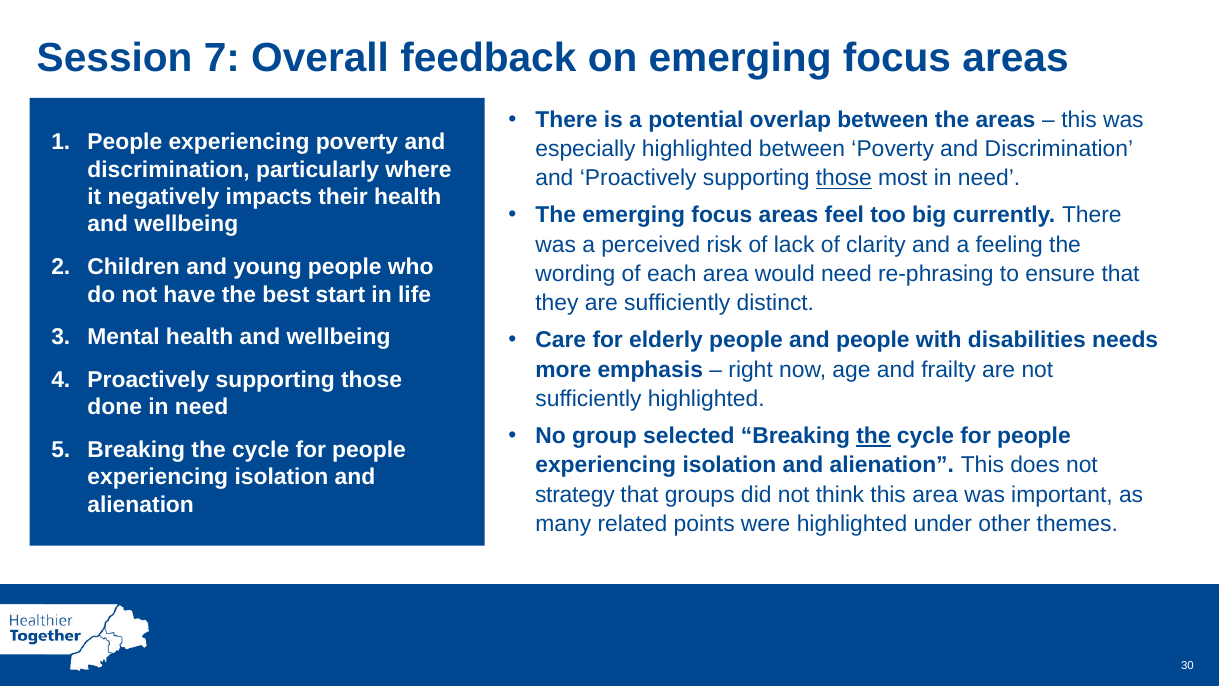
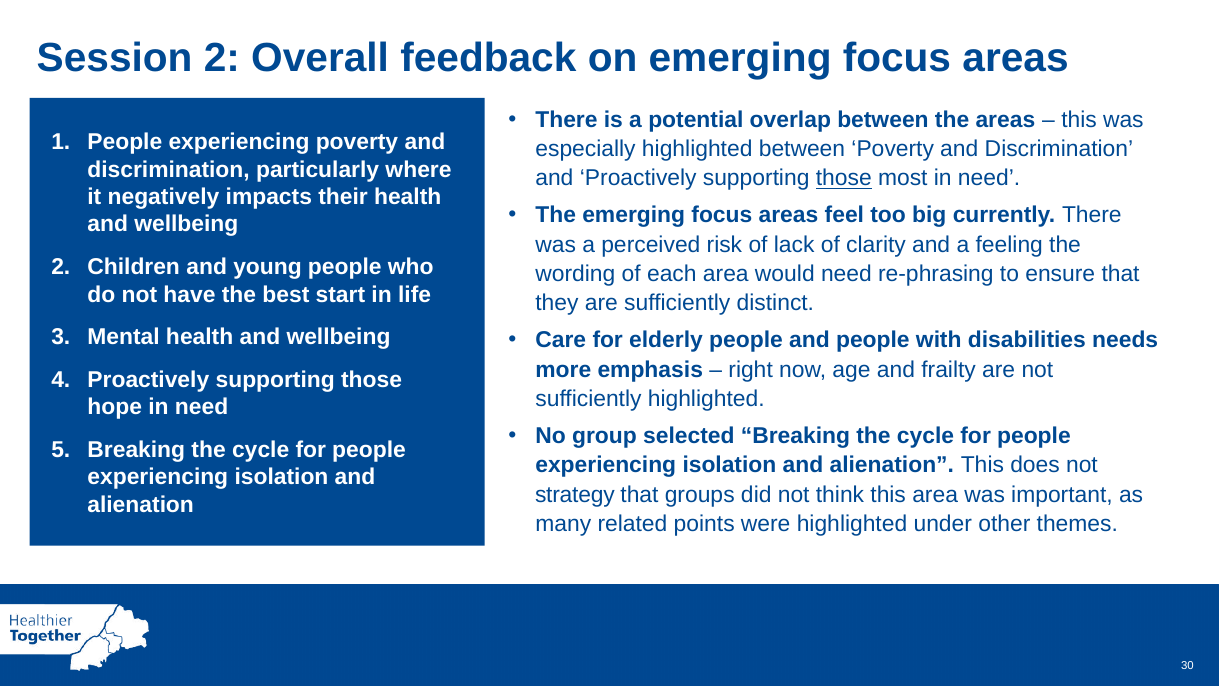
Session 7: 7 -> 2 (222, 58)
done: done -> hope (115, 407)
the underline: present -> none (873, 436)
